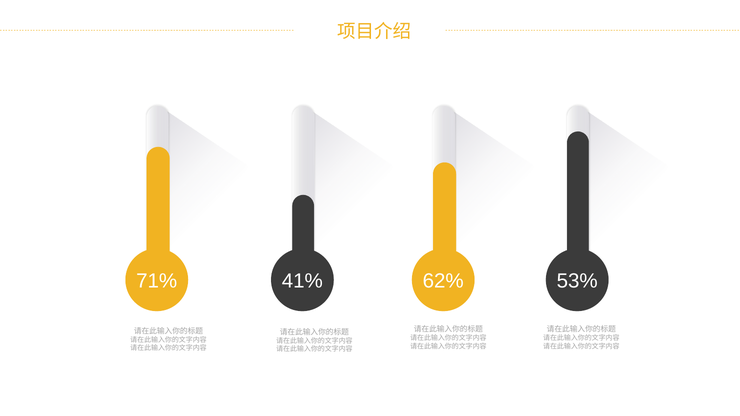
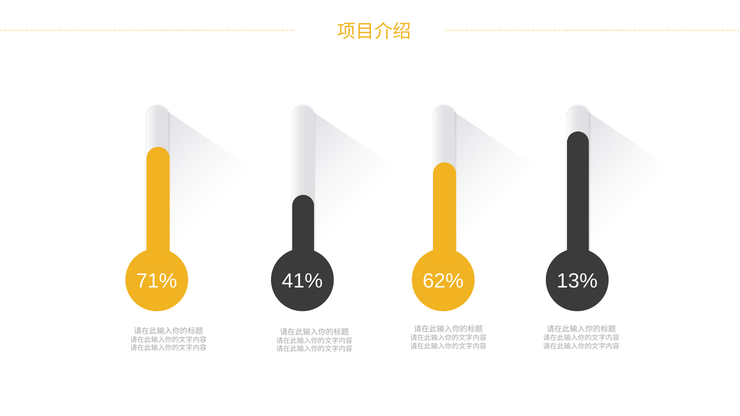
53%: 53% -> 13% (577, 281)
